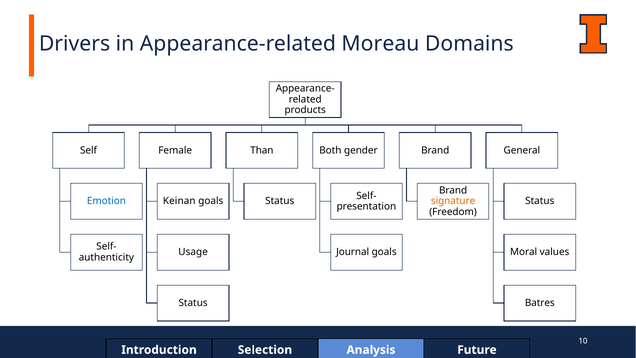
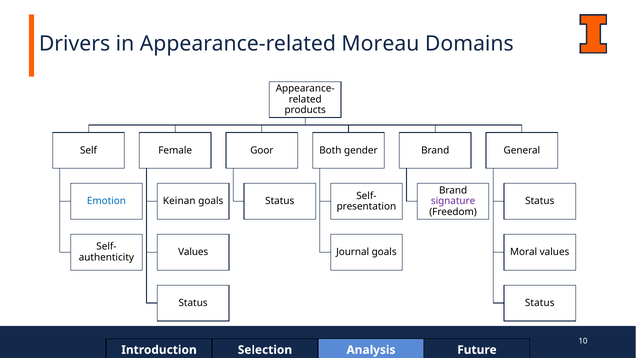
Than: Than -> Goor (262, 150)
signature colour: orange -> purple (453, 201)
Usage: Usage -> Values (193, 252)
Batres: Batres -> Status (540, 303)
